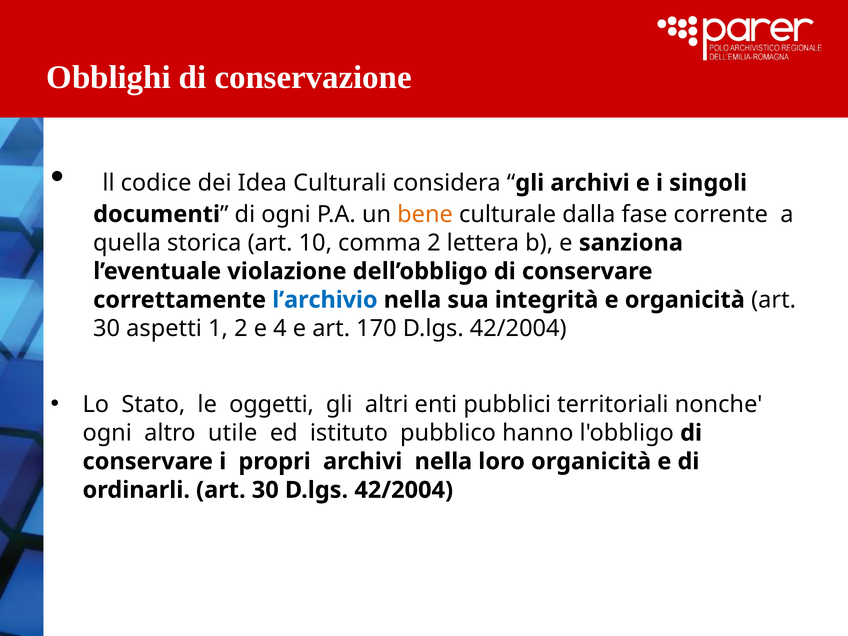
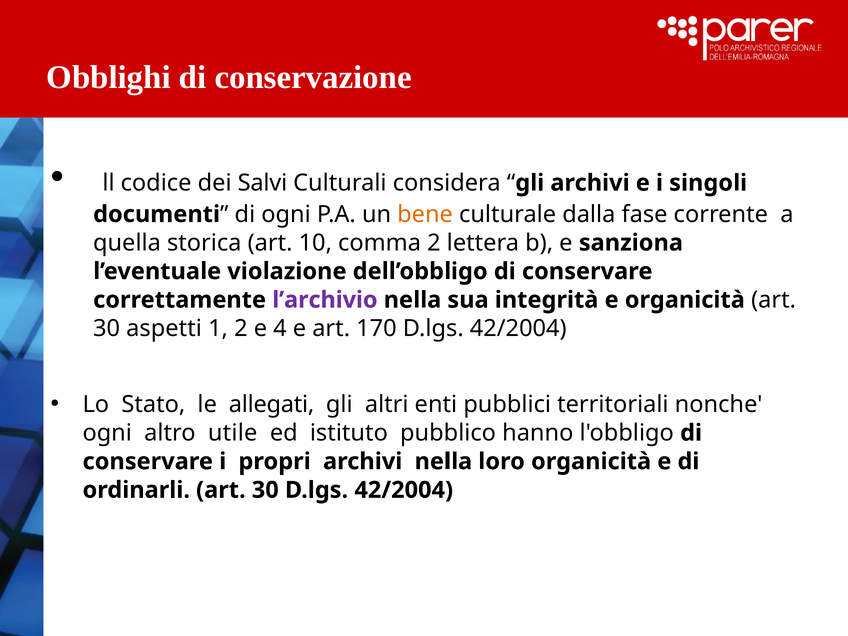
Idea: Idea -> Salvi (262, 183)
l’archivio colour: blue -> purple (325, 300)
oggetti: oggetti -> allegati (272, 404)
